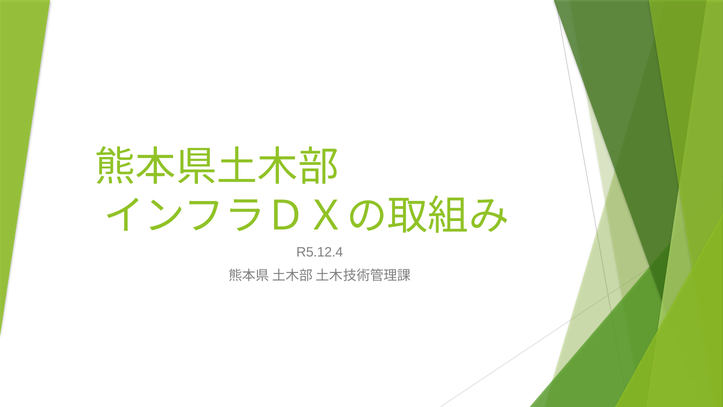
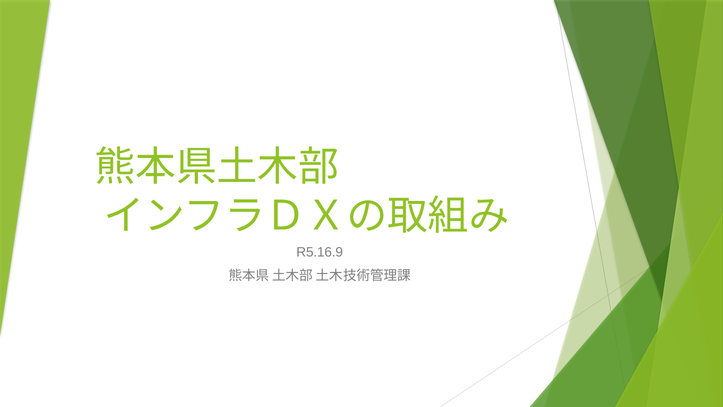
R5.12.4: R5.12.4 -> R5.16.9 (320, 252)
